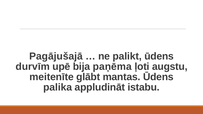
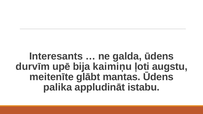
Pagājušajā: Pagājušajā -> Interesants (56, 56)
palikt: palikt -> galda (127, 56)
paņēma: paņēma -> kaimiņu (112, 67)
